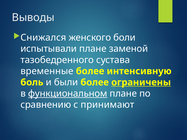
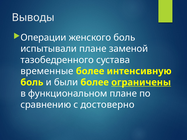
Снижался: Снижался -> Операции (43, 38)
женского боли: боли -> боль (124, 38)
функциональном underline: present -> none (68, 94)
принимают: принимают -> достоверно (108, 105)
